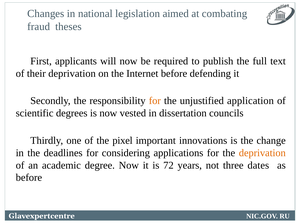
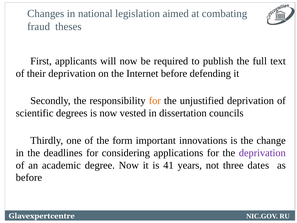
unjustified application: application -> deprivation (250, 101)
pixel: pixel -> form (122, 140)
deprivation colour: orange -> purple (262, 153)
72: 72 -> 41 (168, 165)
